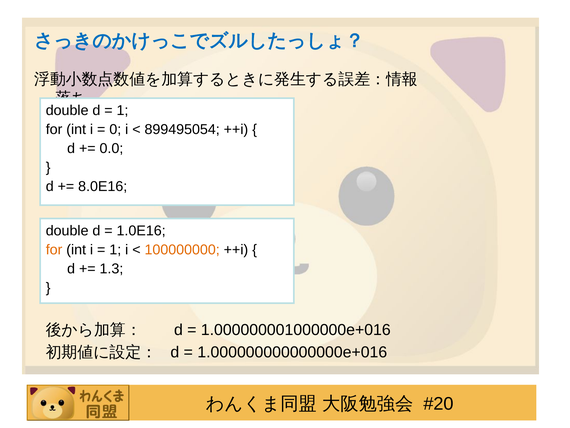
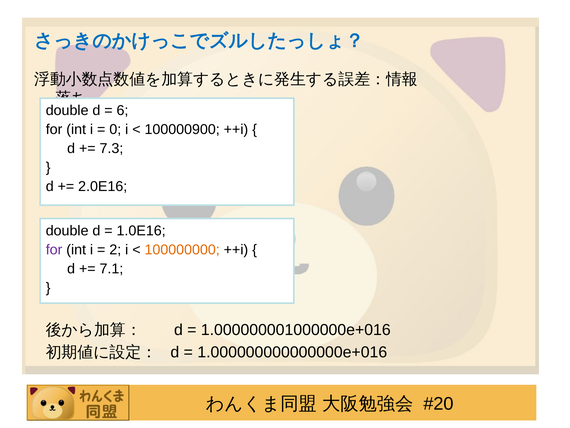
1: 1 -> 6 (122, 110)
899495054: 899495054 -> 100000900 (182, 129)
0.0: 0.0 -> 7.3 (111, 148)
8.0E16: 8.0E16 -> 2.0E16 (103, 186)
for colour: orange -> purple (54, 250)
1: 1 -> 2 (115, 250)
1.3: 1.3 -> 7.1 (111, 269)
